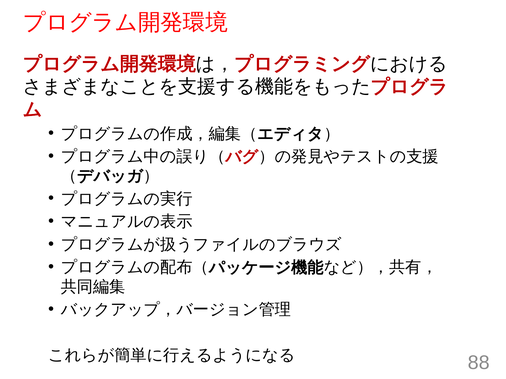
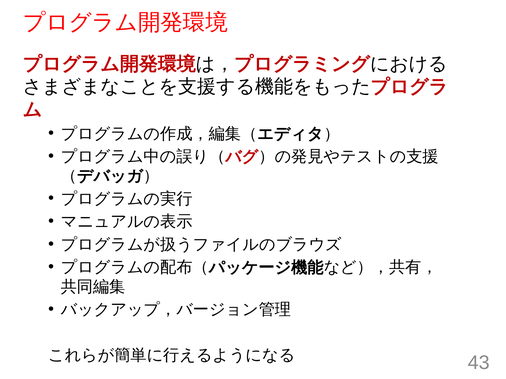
88: 88 -> 43 (479, 363)
